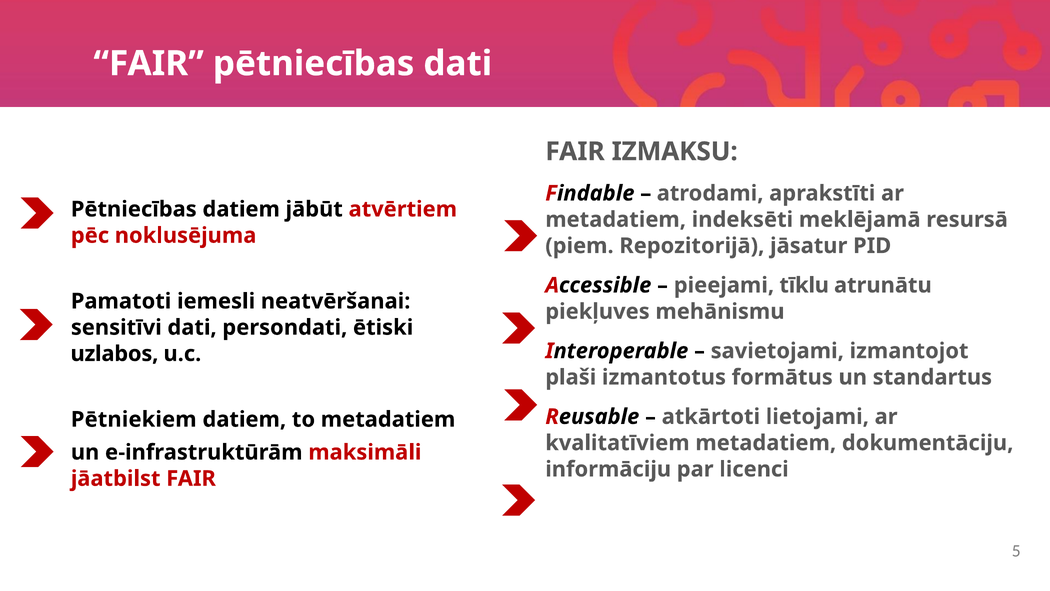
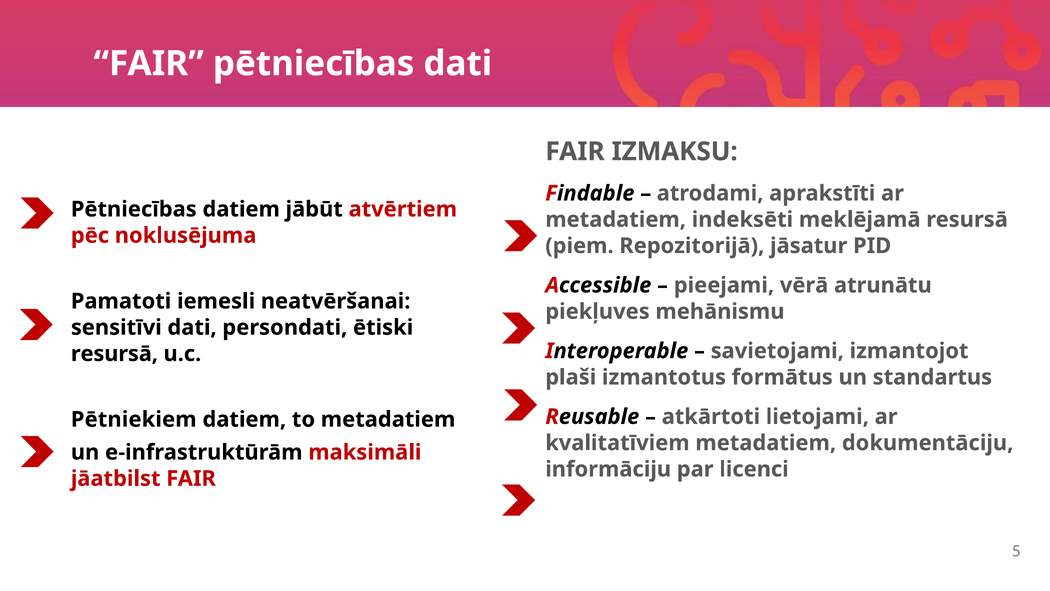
tīklu: tīklu -> vērā (804, 285)
uzlabos: uzlabos -> resursā (114, 354)
